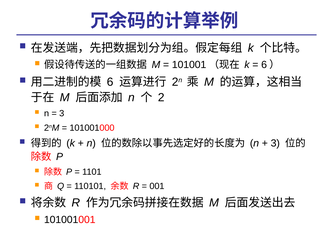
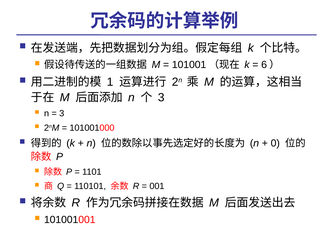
6: 6 -> 1 (110, 82)
2: 2 -> 3 (161, 98)
3: 3 -> 0 (275, 143)
